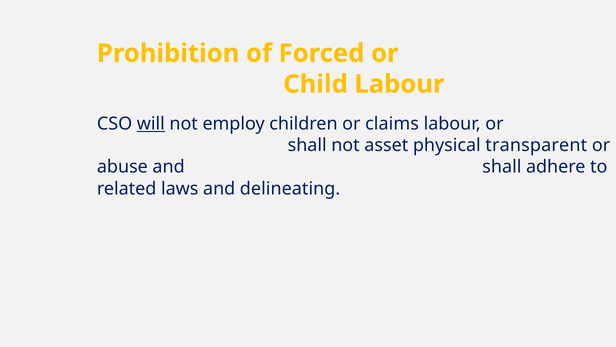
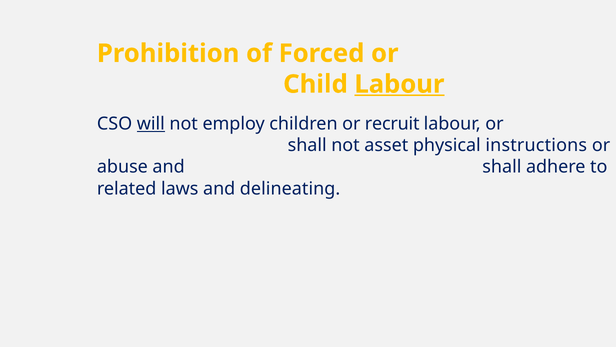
Labour underline: none -> present (399, 84)
claims: claims -> recruit (392, 124)
transparent: transparent -> instructions (536, 145)
